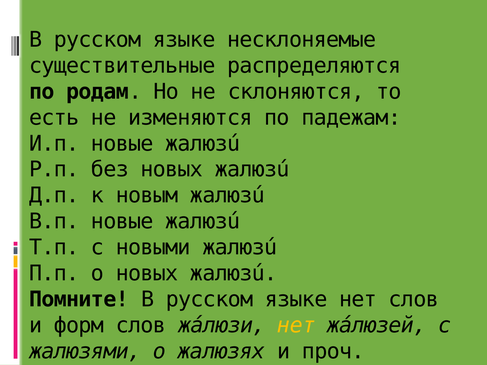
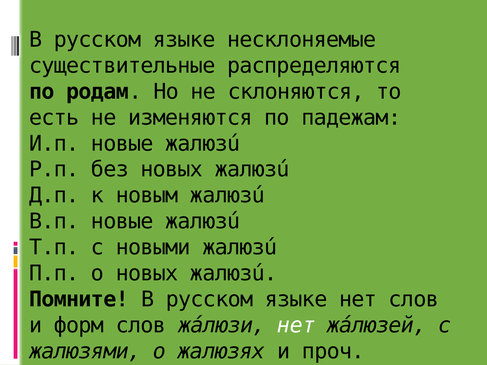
нет colour: yellow -> white (296, 326)
